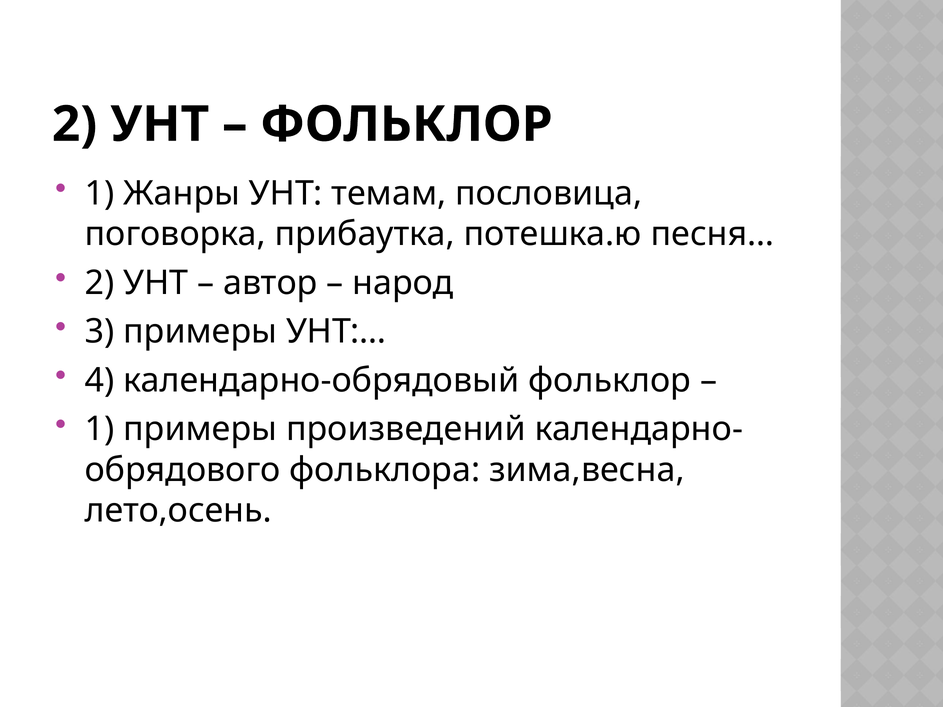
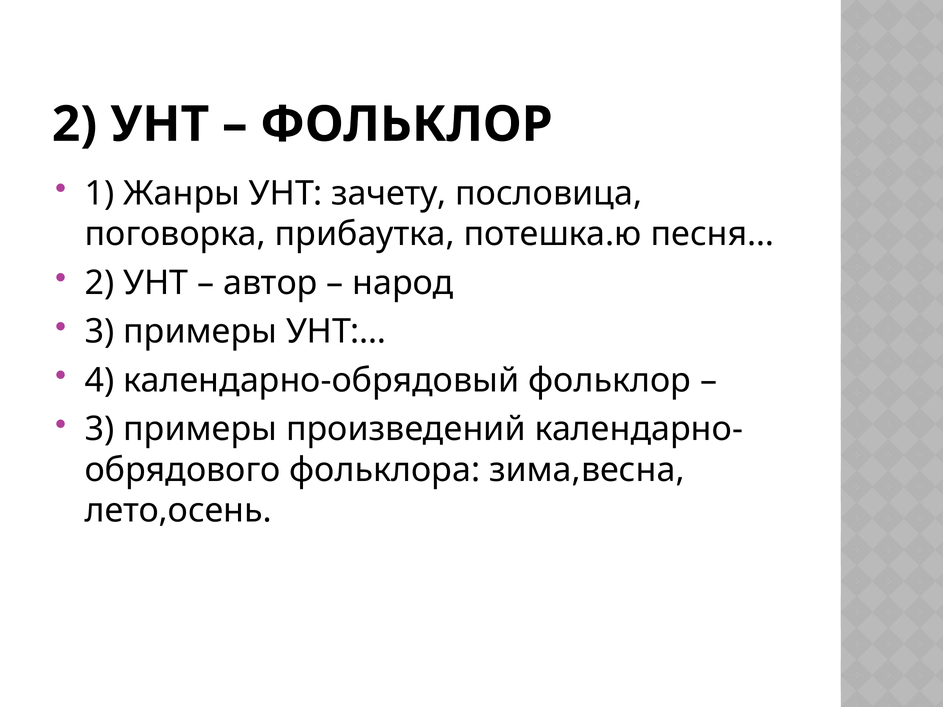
темам: темам -> зачету (389, 193)
1: 1 -> 3 (100, 429)
